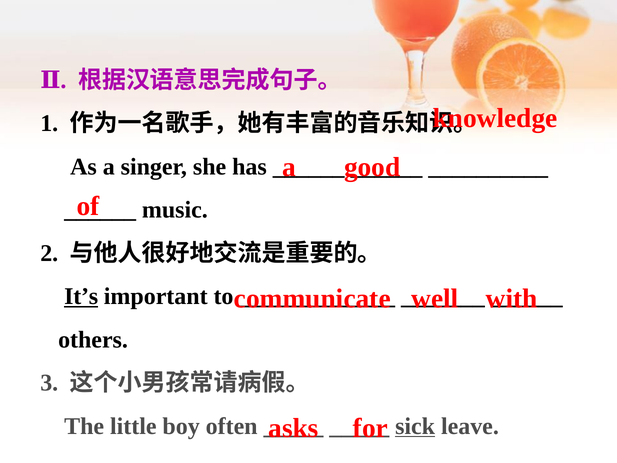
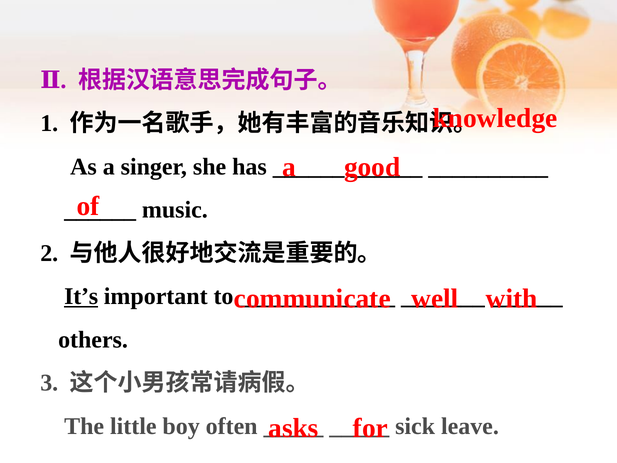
sick underline: present -> none (415, 426)
